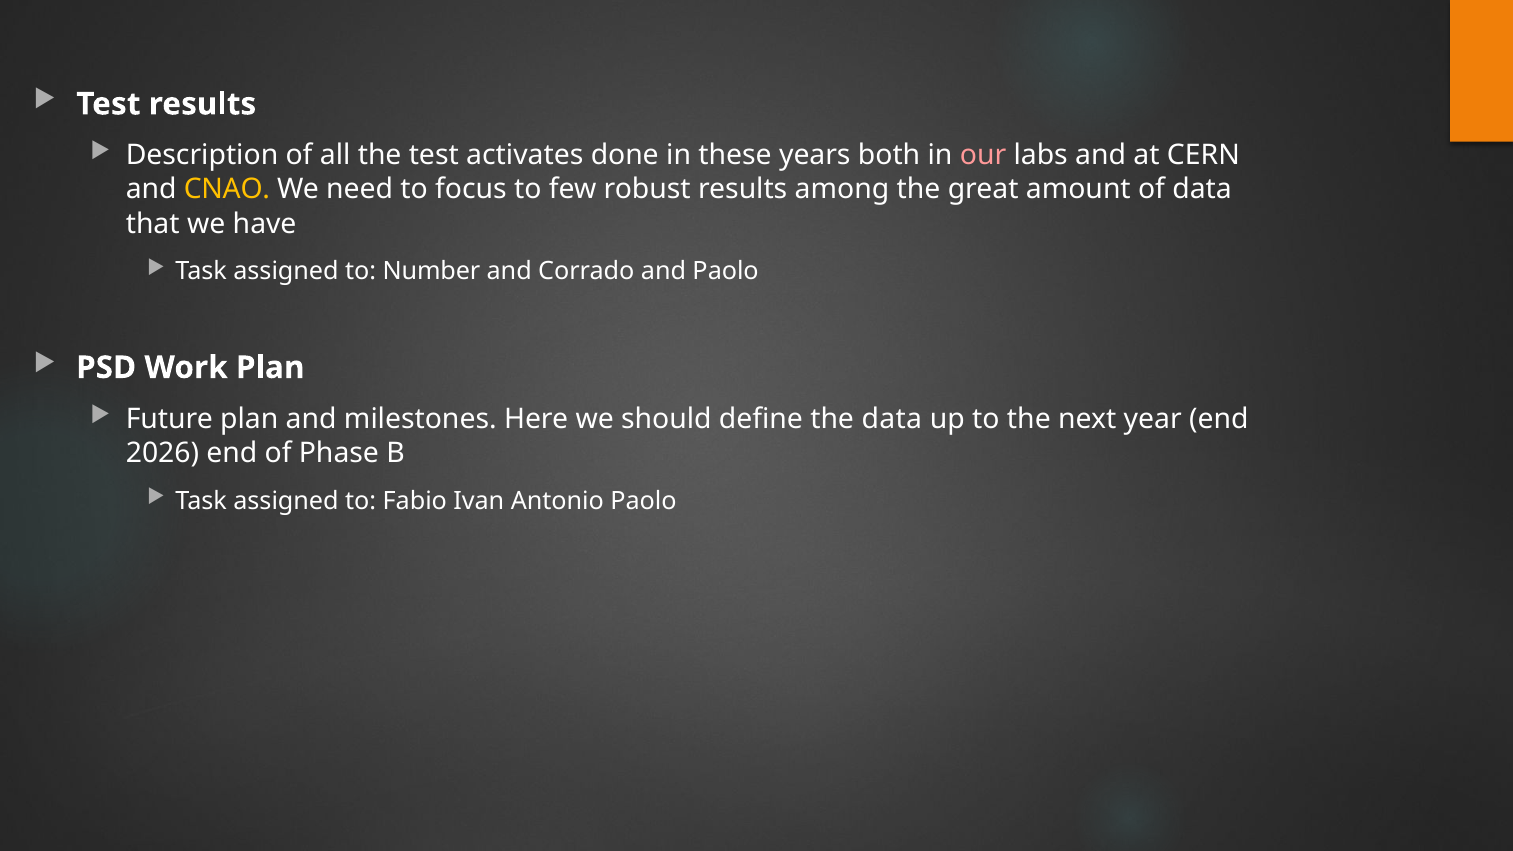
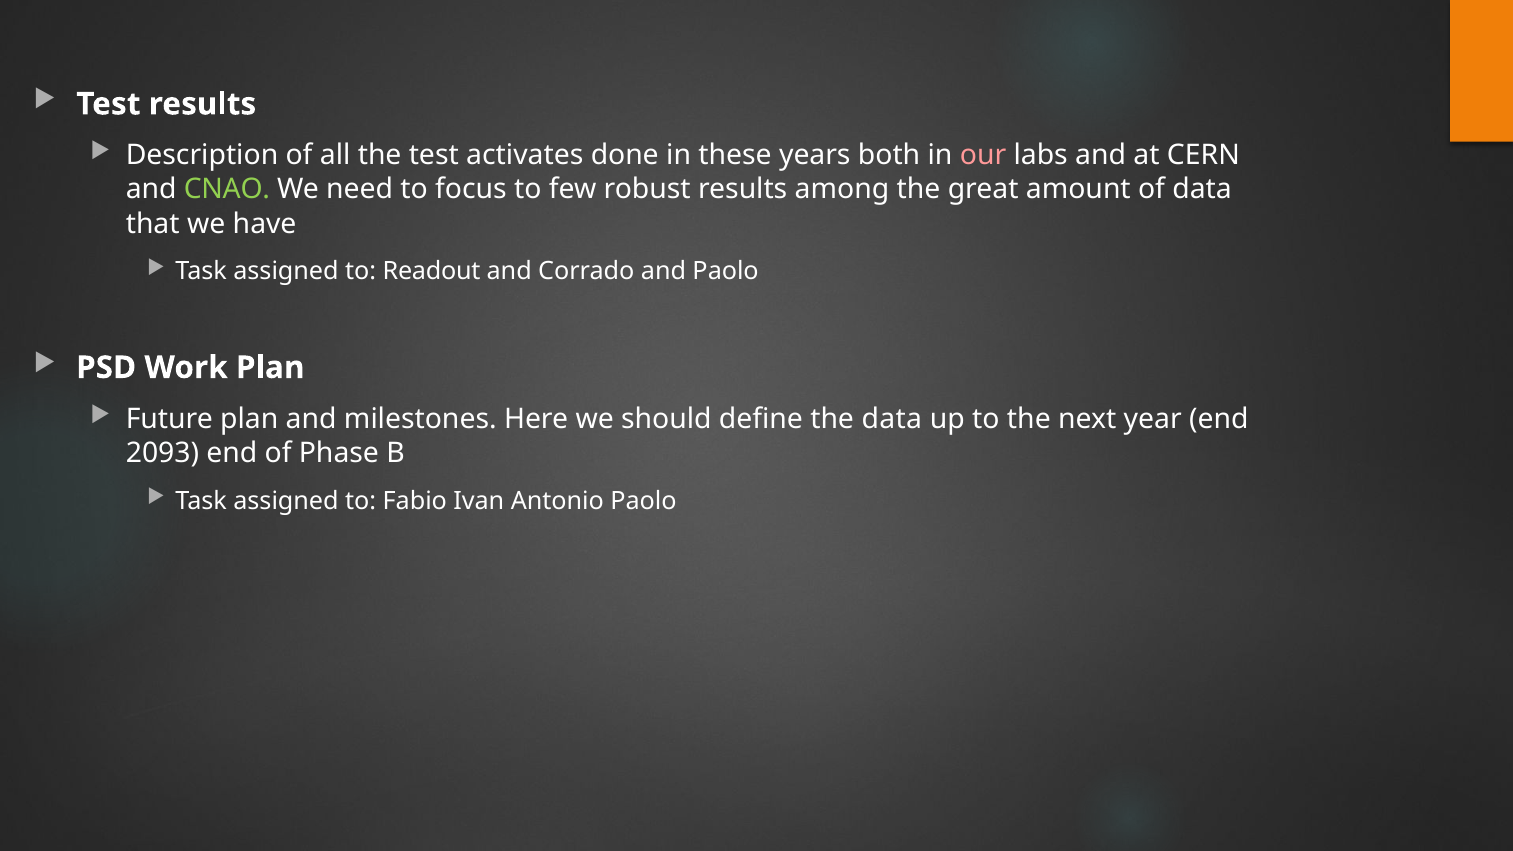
CNAO colour: yellow -> light green (227, 190)
Number: Number -> Readout (432, 271)
2026: 2026 -> 2093 (162, 453)
